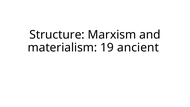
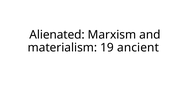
Structure: Structure -> Alienated (57, 35)
